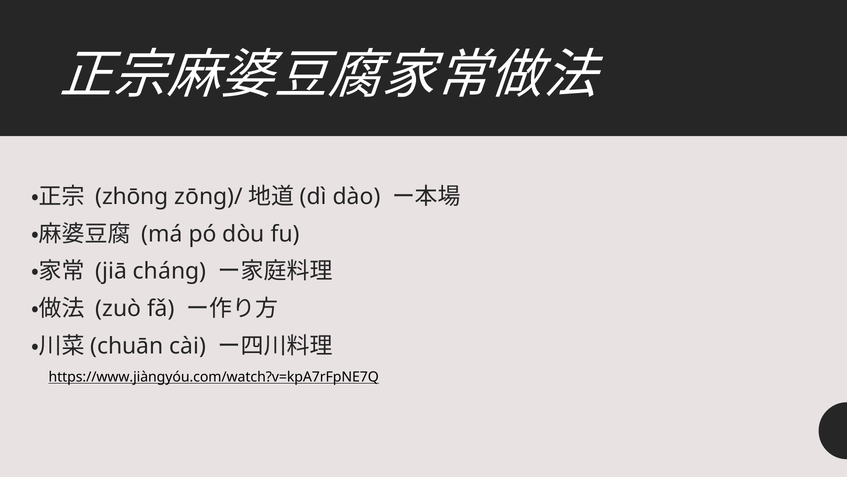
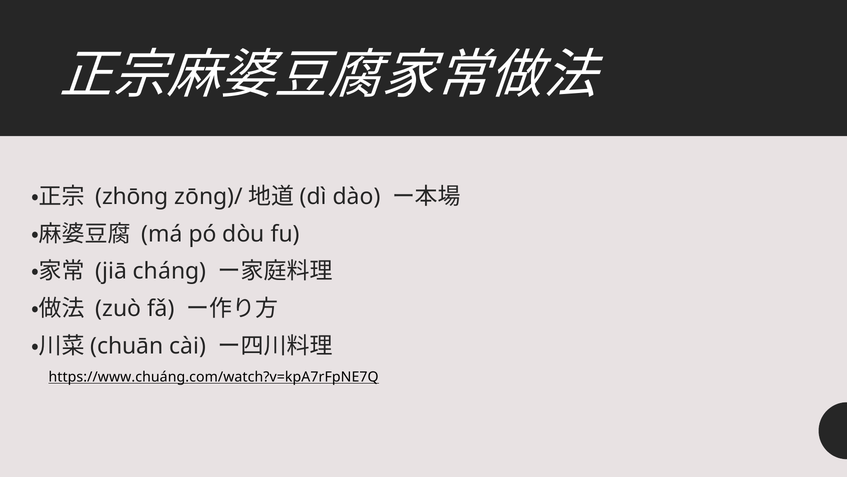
https://www.jiàngyóu.com/watch?v=kpA7rFpNE7Q: https://www.jiàngyóu.com/watch?v=kpA7rFpNE7Q -> https://www.chuáng.com/watch?v=kpA7rFpNE7Q (214, 376)
